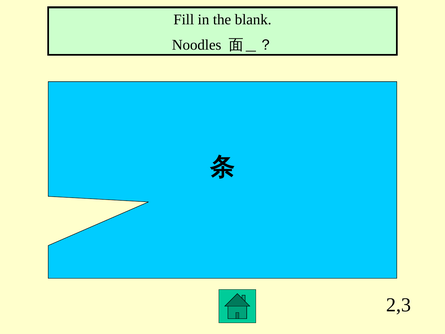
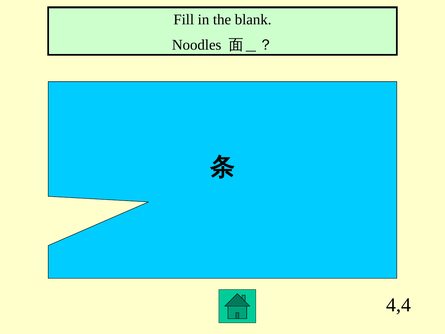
2,3: 2,3 -> 4,4 (399, 305)
